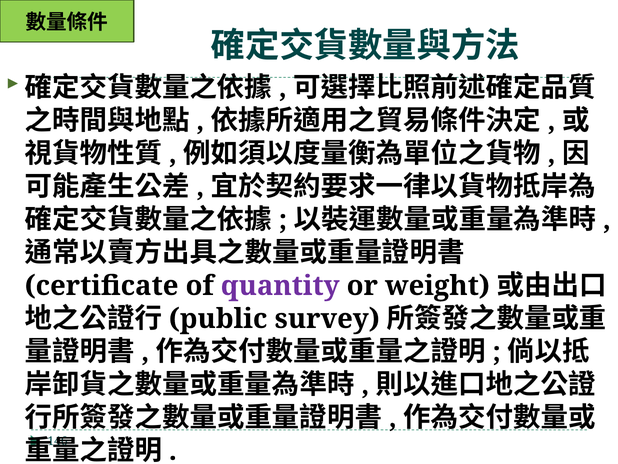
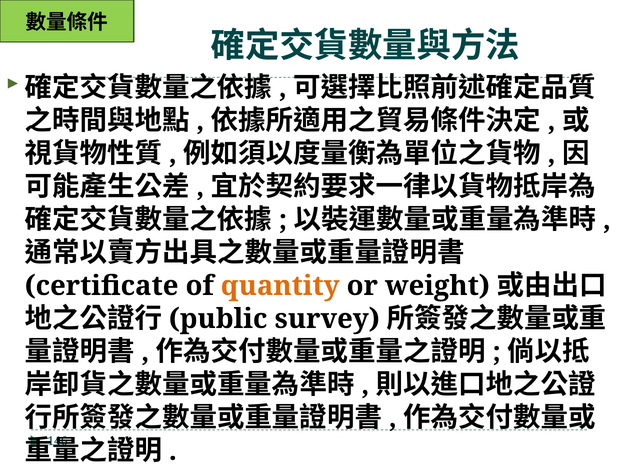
quantity colour: purple -> orange (280, 286)
